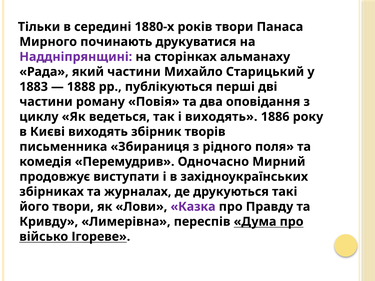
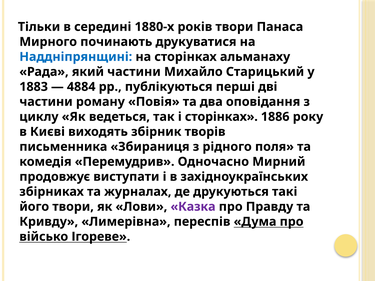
Наддніпрянщині colour: purple -> blue (76, 57)
1888: 1888 -> 4884 (81, 87)
і виходять: виходять -> сторінках (221, 117)
